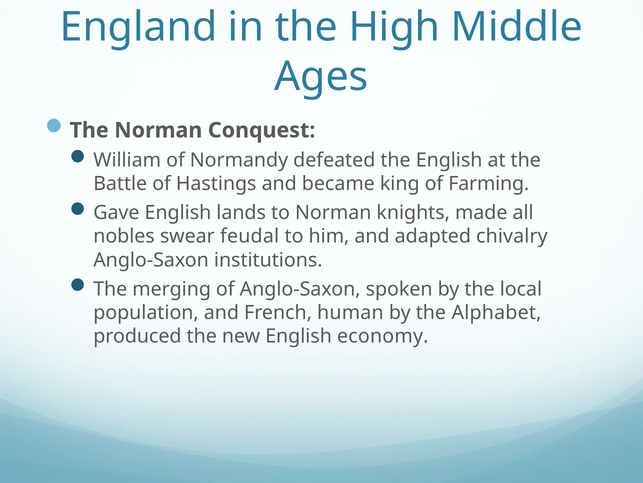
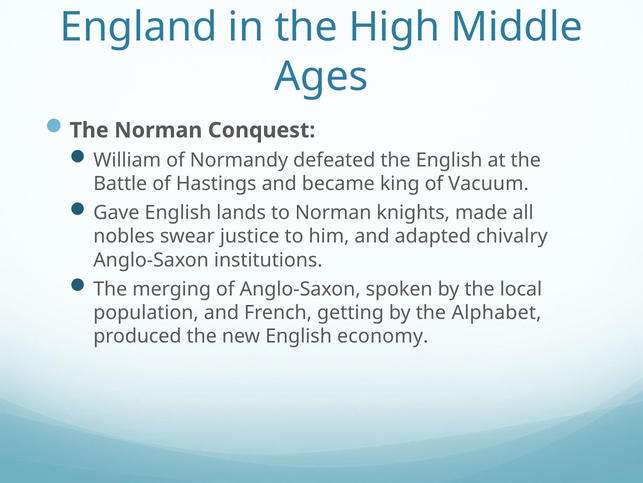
Farming: Farming -> Vacuum (489, 184)
feudal: feudal -> justice (250, 236)
human: human -> getting (350, 312)
